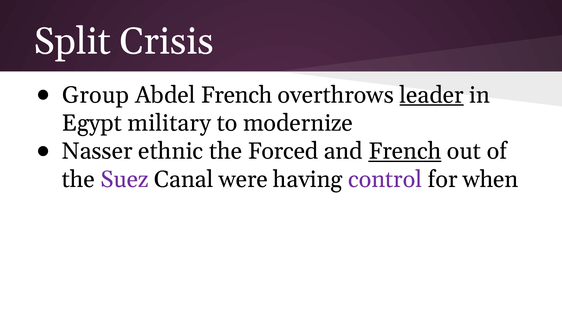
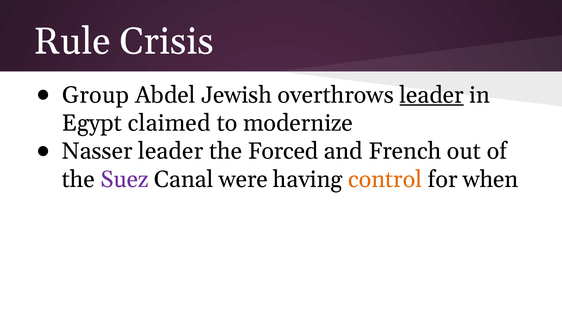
Split: Split -> Rule (72, 42)
Abdel French: French -> Jewish (237, 95)
military: military -> claimed (169, 123)
Nasser ethnic: ethnic -> leader (171, 151)
French underline: present -> none (405, 151)
control colour: purple -> orange (385, 179)
